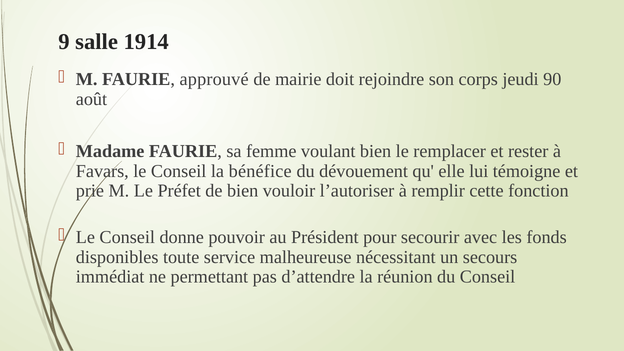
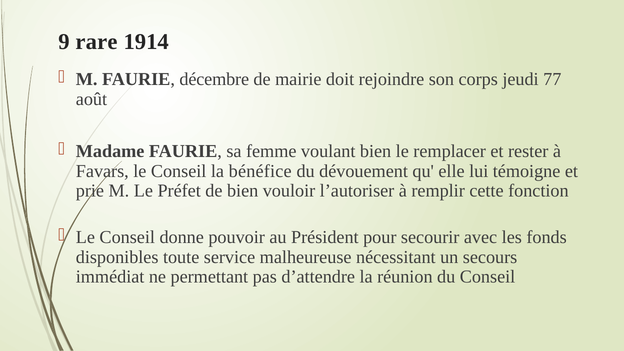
salle: salle -> rare (96, 42)
approuvé: approuvé -> décembre (214, 79)
90: 90 -> 77 (552, 79)
